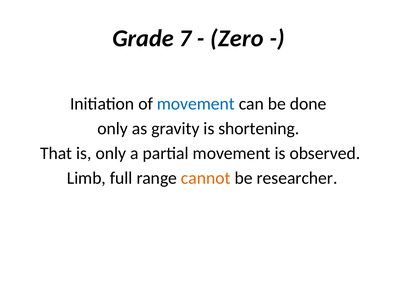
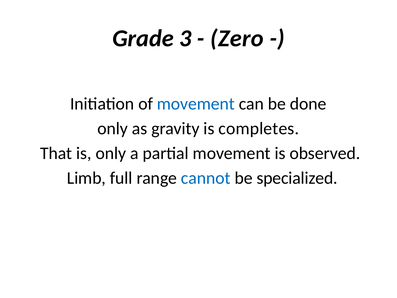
7: 7 -> 3 (185, 38)
shortening: shortening -> completes (259, 128)
cannot colour: orange -> blue (206, 178)
researcher: researcher -> specialized (297, 178)
